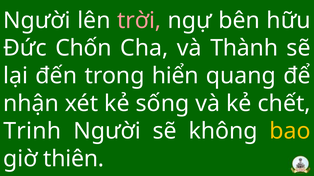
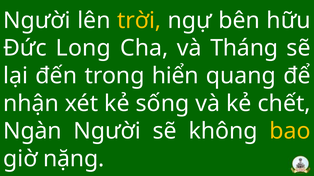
trời colour: pink -> yellow (139, 21)
Chốn: Chốn -> Long (83, 48)
Thành: Thành -> Tháng (244, 48)
Trinh: Trinh -> Ngàn (32, 132)
thiên: thiên -> nặng (74, 159)
